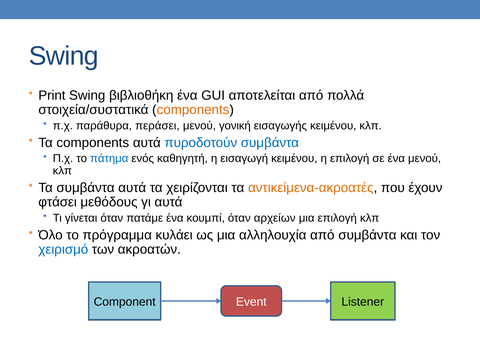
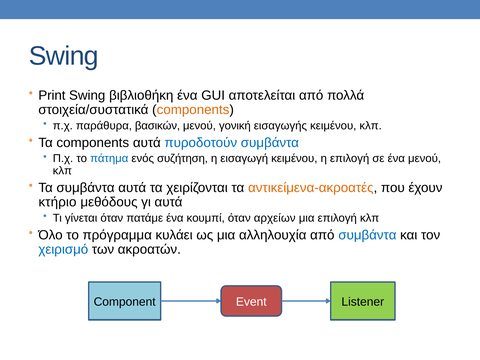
περάσει: περάσει -> βασικών (158, 126)
καθηγητή: καθηγητή -> συζήτηση (183, 159)
φτάσει: φτάσει -> κτήριο (57, 202)
συμβάντα colour: black -> blue (367, 235)
